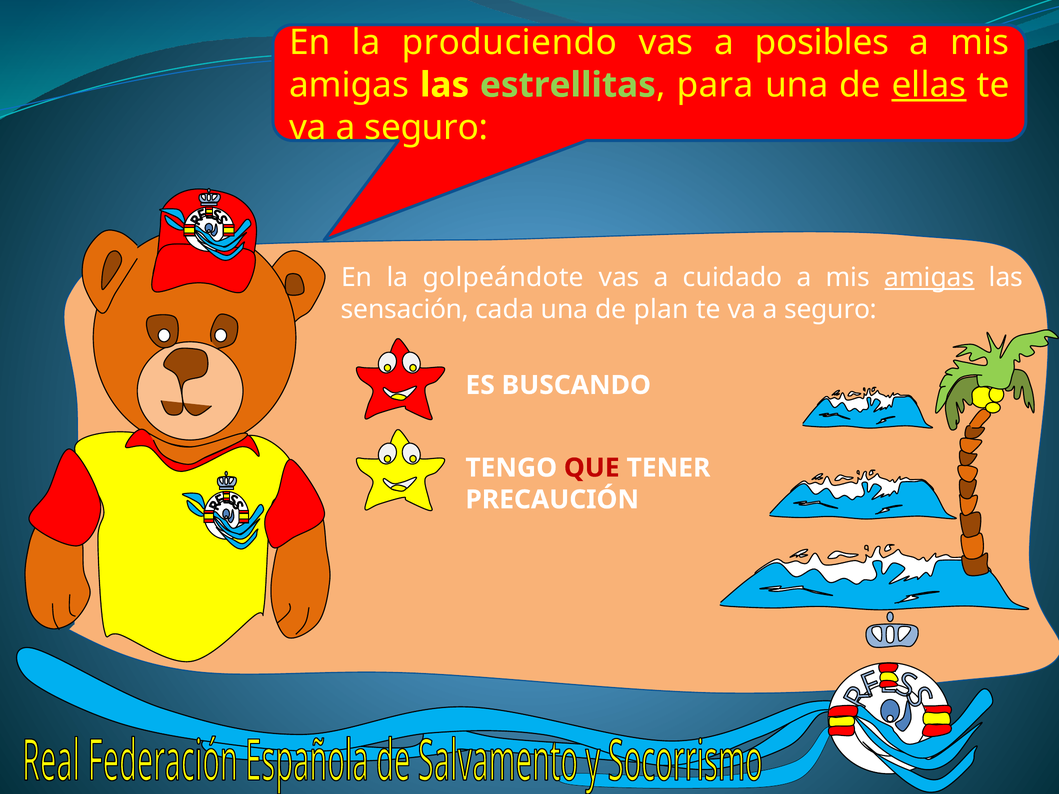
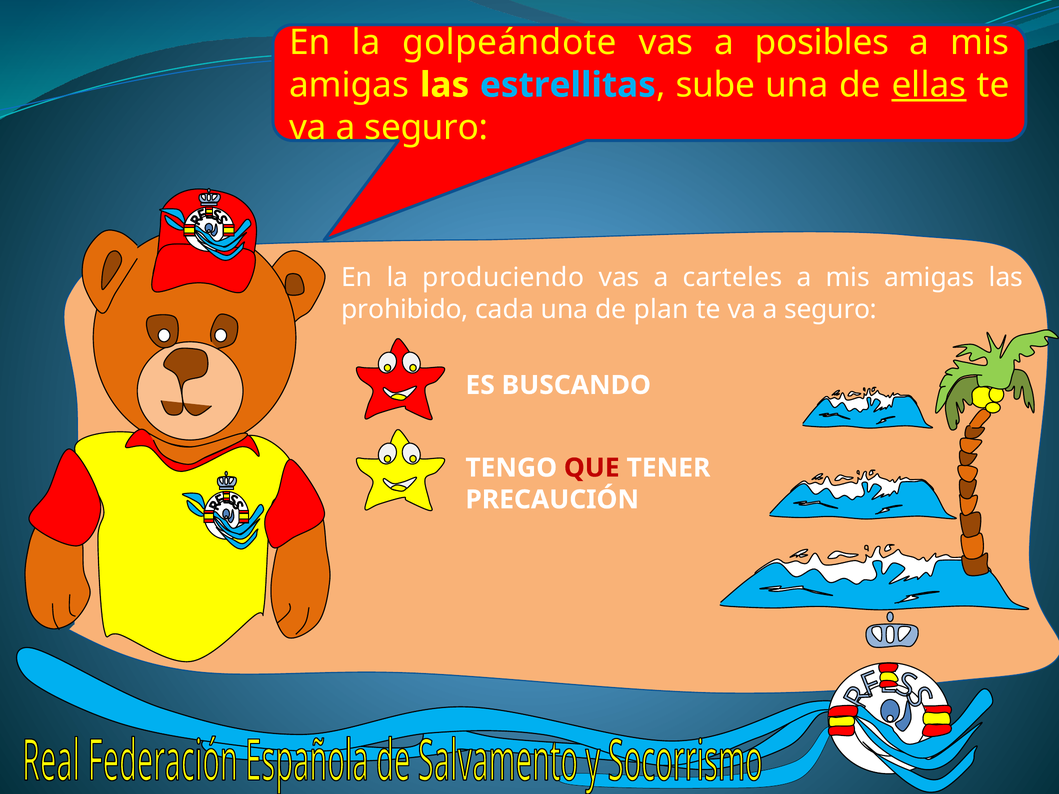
produciendo: produciendo -> golpeándote (509, 43)
estrellitas colour: light green -> light blue (568, 85)
para: para -> sube (715, 85)
golpeándote: golpeándote -> produciendo (503, 278)
cuidado: cuidado -> carteles (733, 278)
amigas underline: present -> none (929, 278)
sensación: sensación -> prohibido (405, 310)
